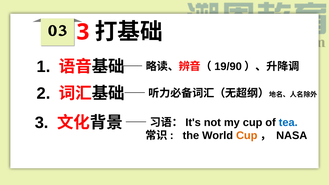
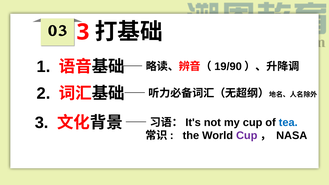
Cup colour: orange -> purple (247, 136)
